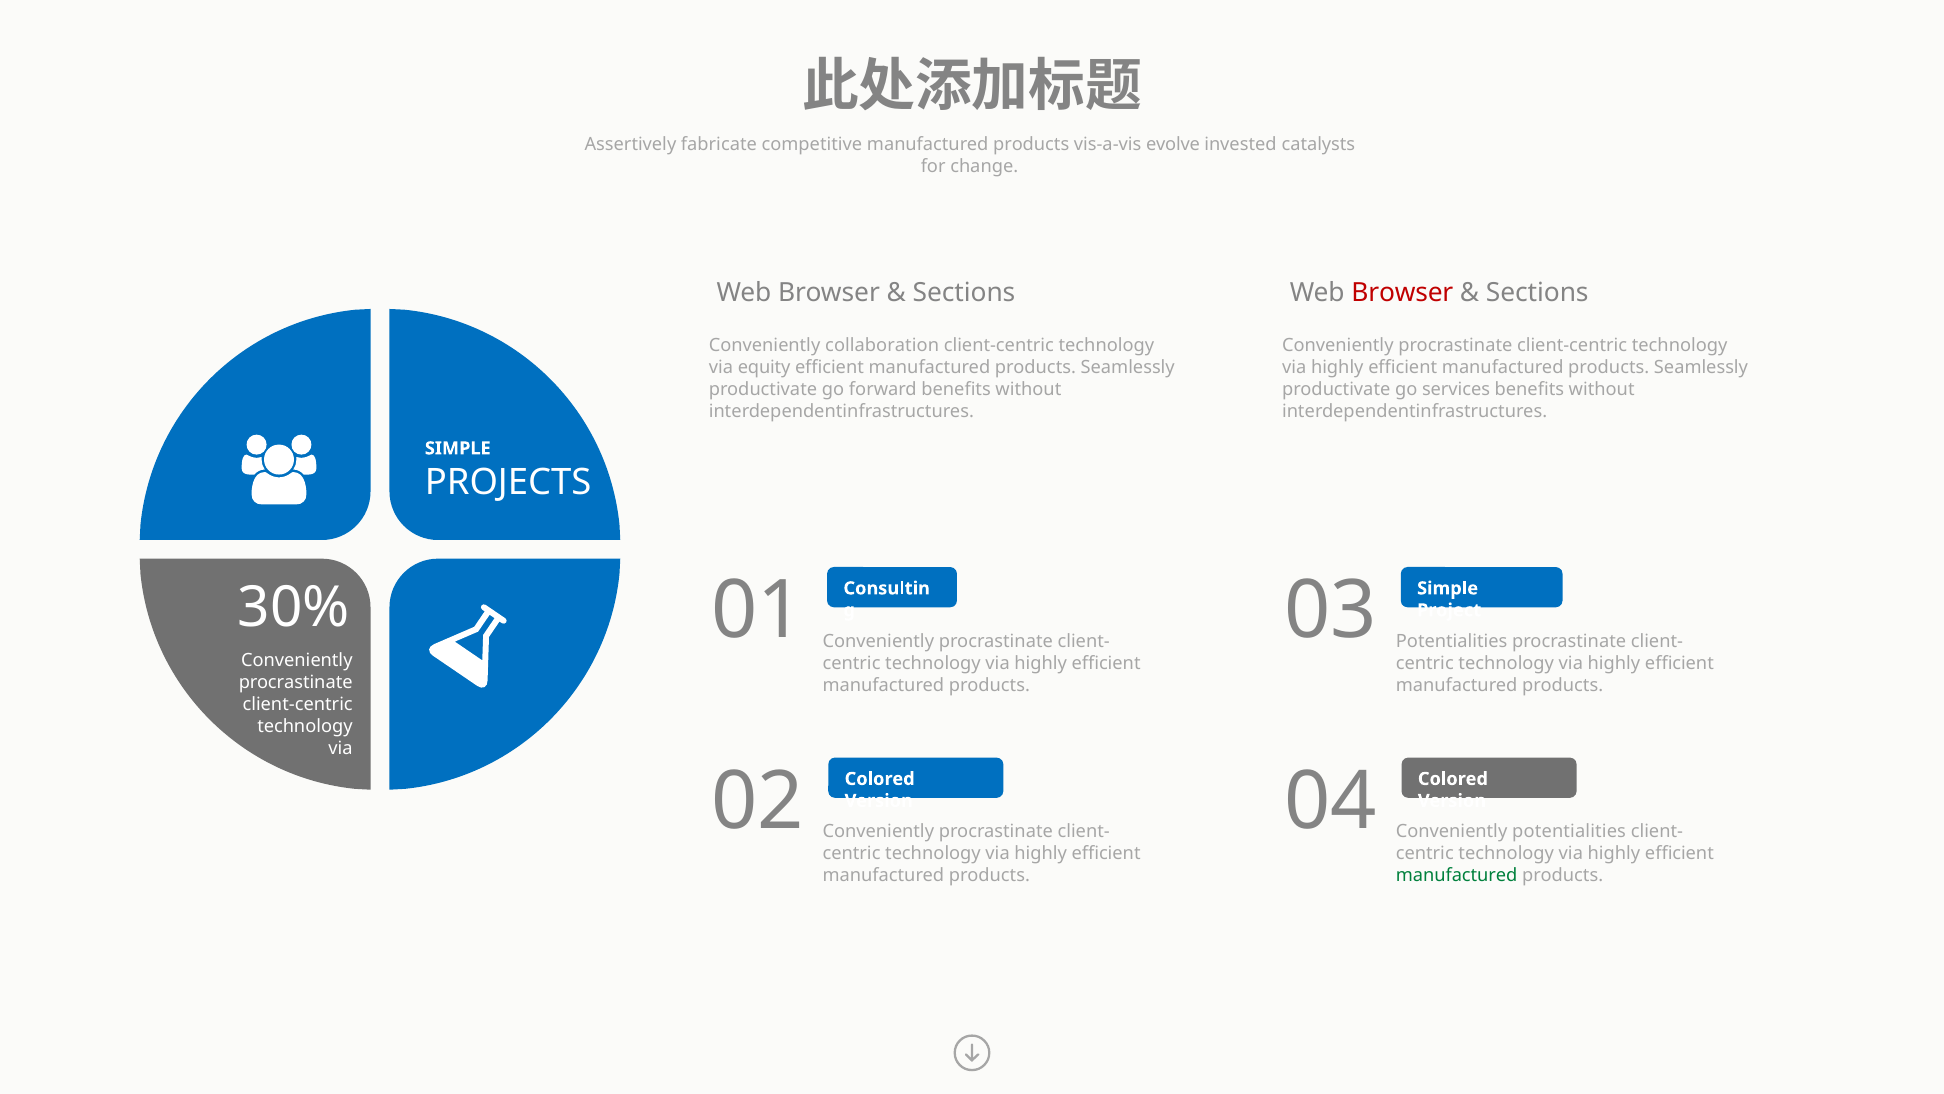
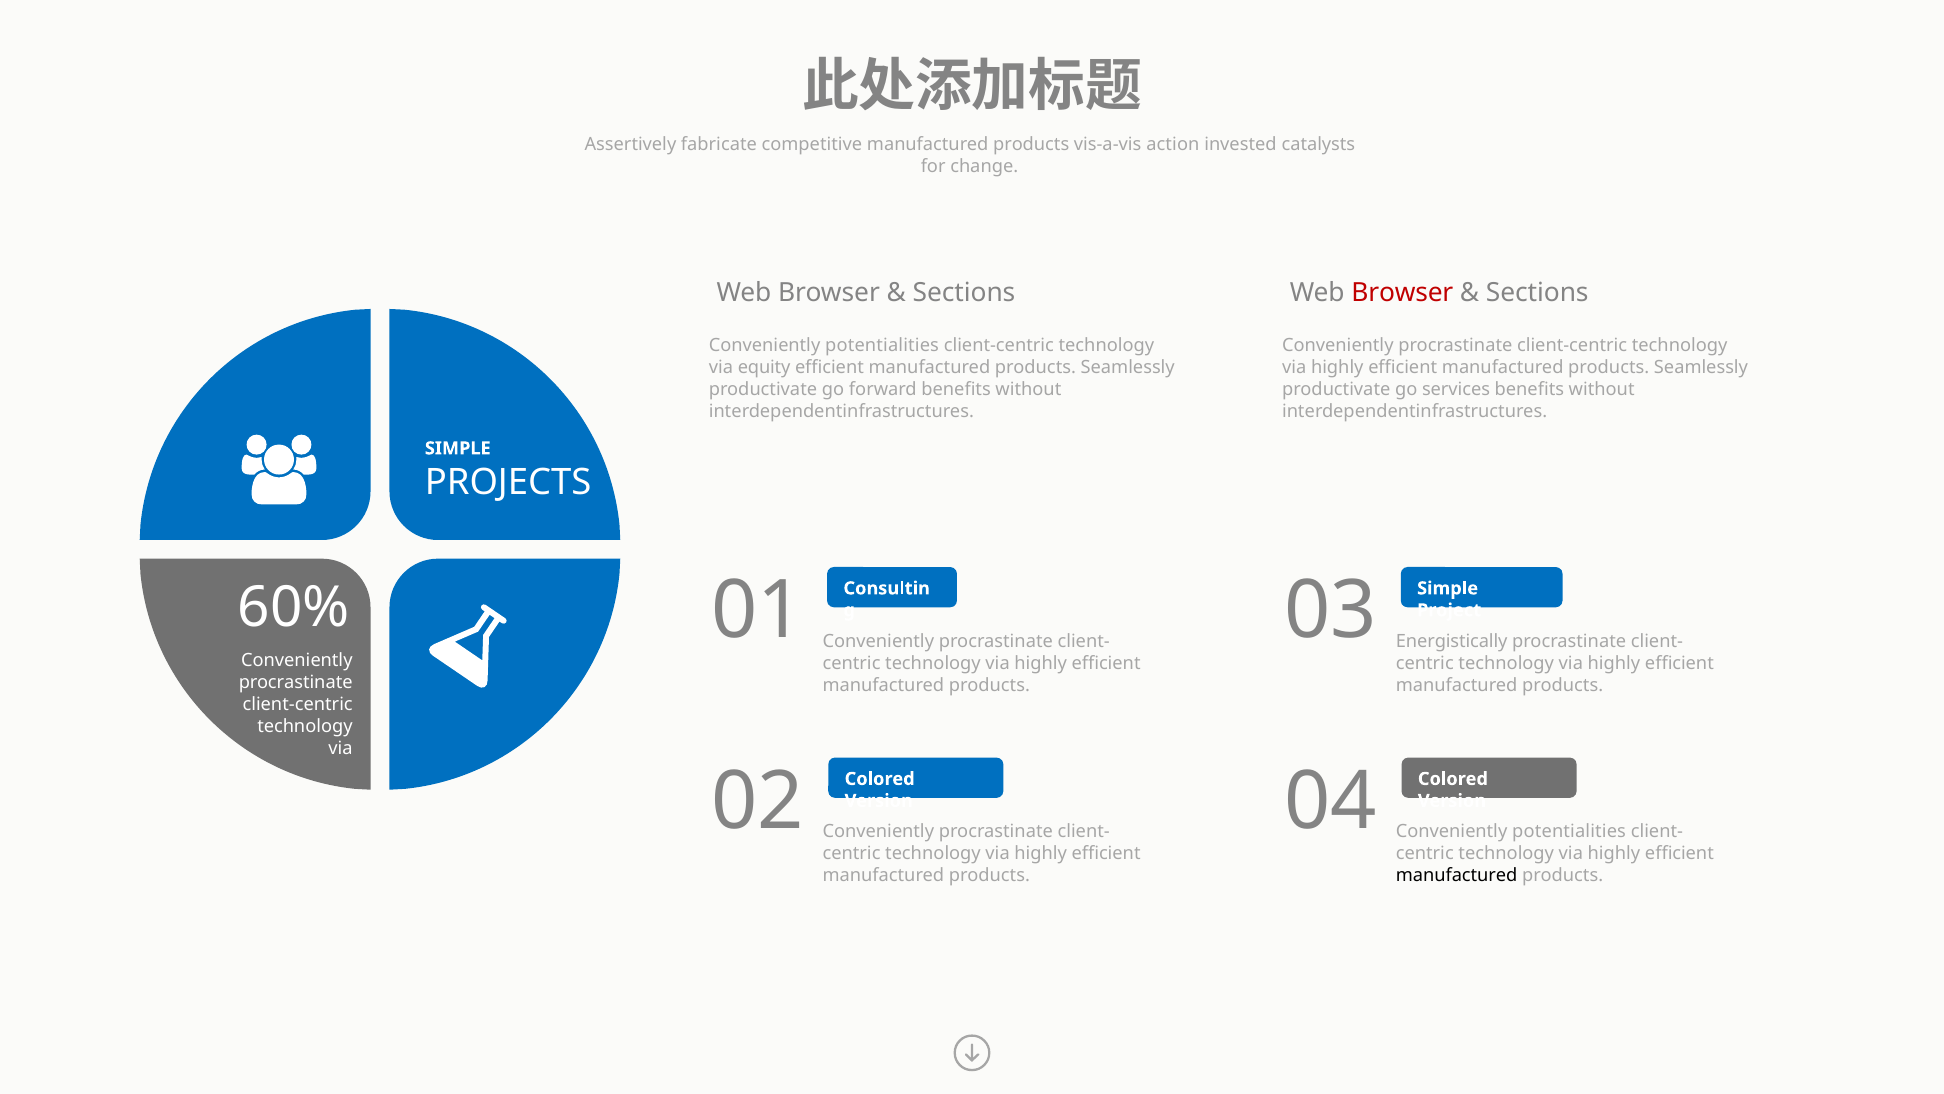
evolve: evolve -> action (1173, 145)
collaboration: collaboration -> potentialities (882, 345)
30%: 30% -> 60% (294, 607)
Potentialities: Potentialities -> Energistically (1452, 641)
manufactured colour: green -> black (1457, 875)
